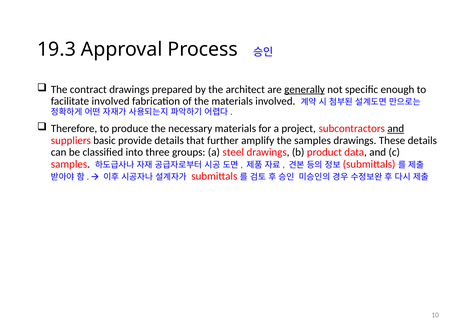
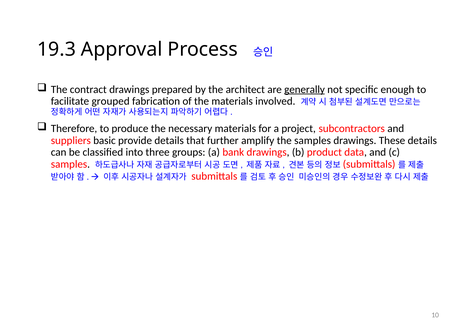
facilitate involved: involved -> grouped (111, 101)
and underline: present -> none (396, 128)
steel: steel -> bank (233, 152)
